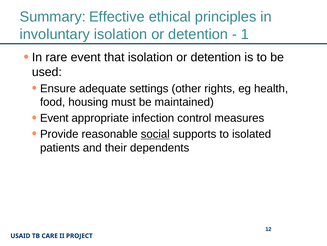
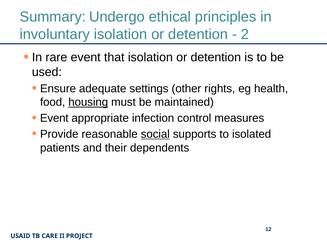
Effective: Effective -> Undergo (117, 17)
1: 1 -> 2 (245, 34)
housing underline: none -> present (88, 102)
